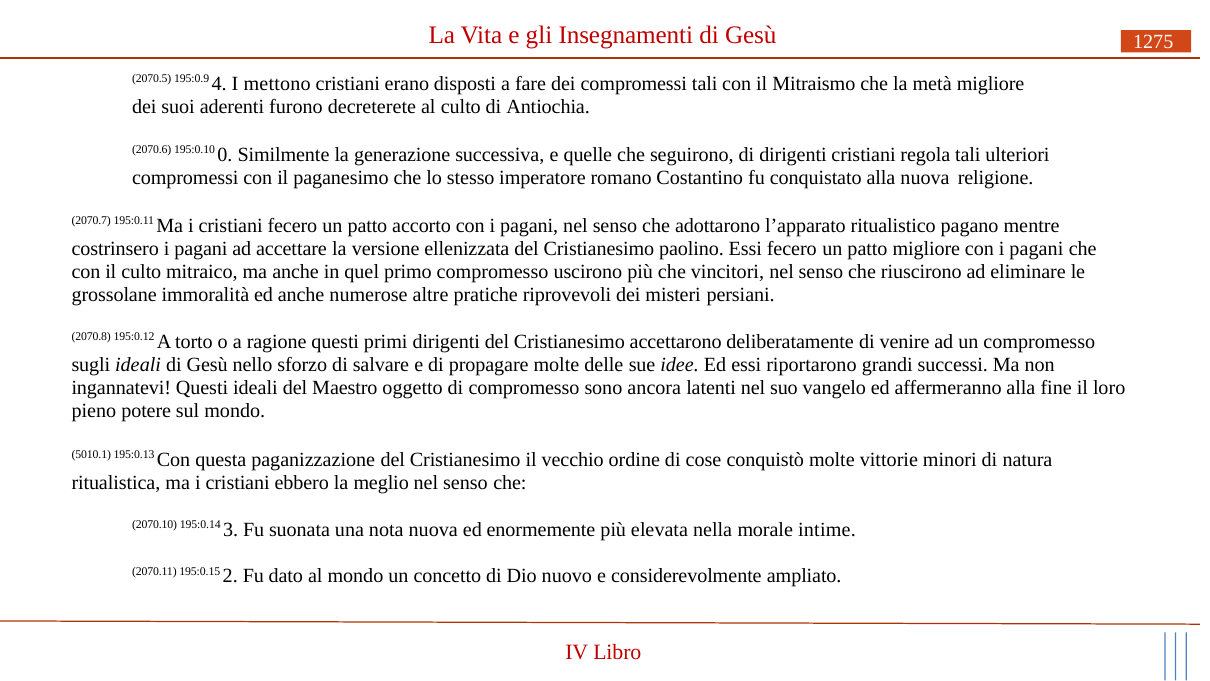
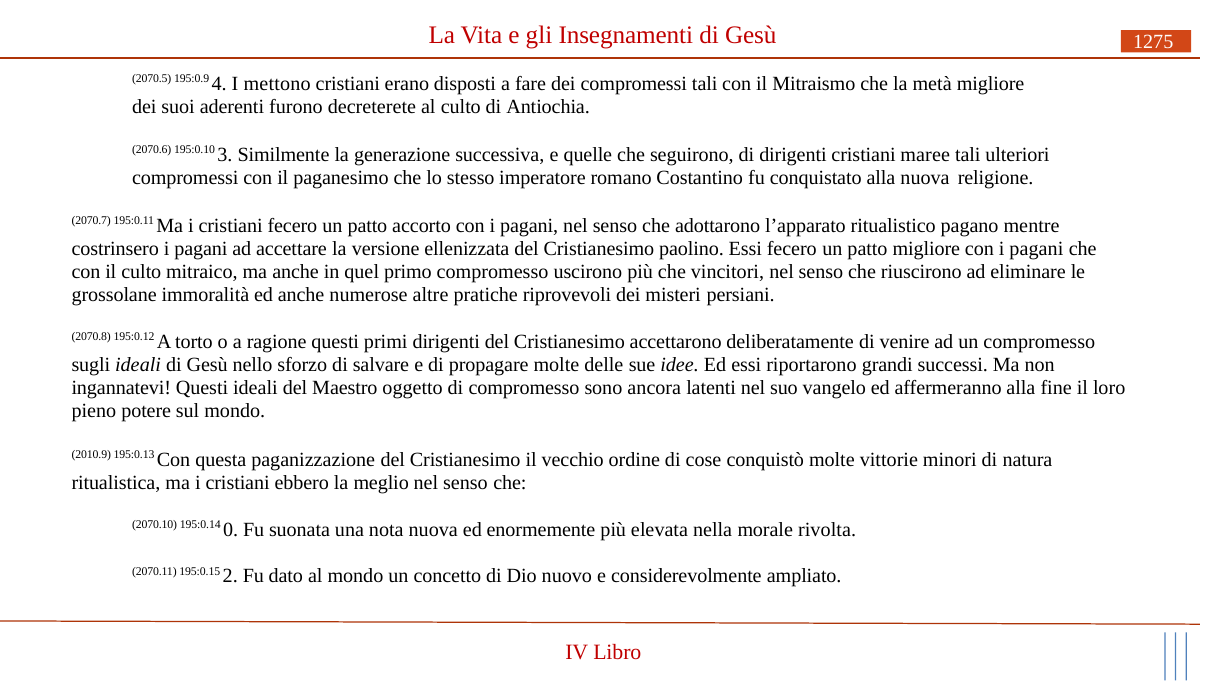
0: 0 -> 3 (225, 155)
regola: regola -> maree (925, 155)
5010.1: 5010.1 -> 2010.9 (91, 455)
3: 3 -> 0 (231, 530)
intime: intime -> rivolta (827, 530)
